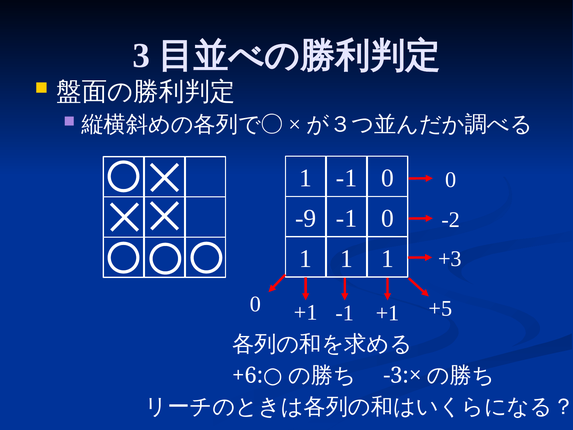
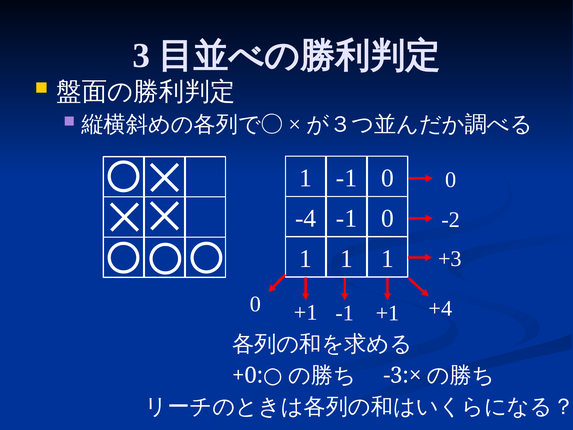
-9: -9 -> -4 (306, 218)
+5: +5 -> +4 (440, 308)
+6: +6 -> +0 (248, 375)
